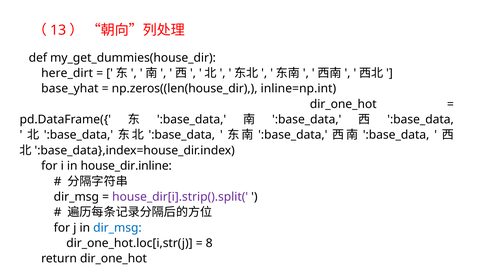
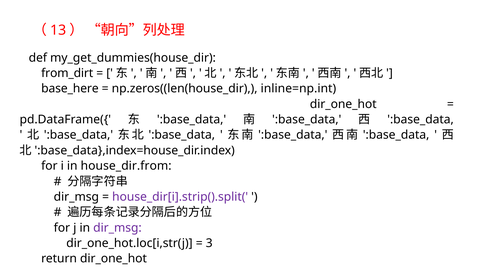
here_dirt: here_dirt -> from_dirt (67, 73)
base_yhat: base_yhat -> base_here (70, 89)
house_dir.inline: house_dir.inline -> house_dir.from (126, 166)
dir_msg colour: blue -> purple (117, 228)
8: 8 -> 3 (209, 243)
